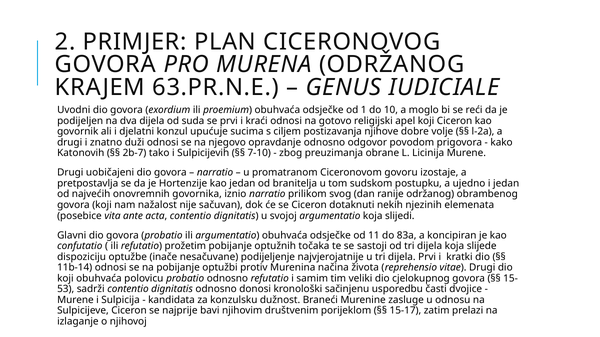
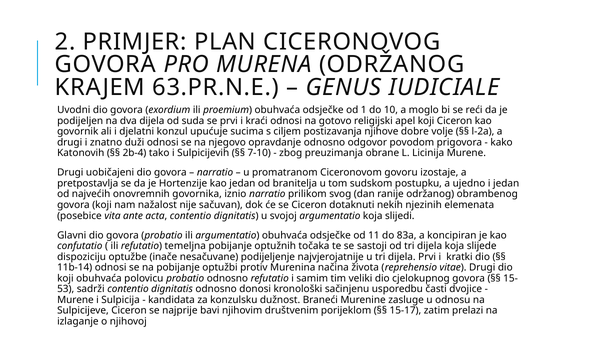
2b-7: 2b-7 -> 2b-4 (135, 153)
prožetim: prožetim -> temeljna (185, 246)
